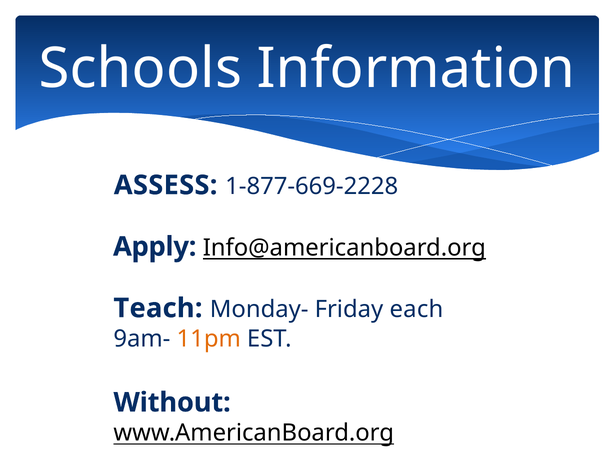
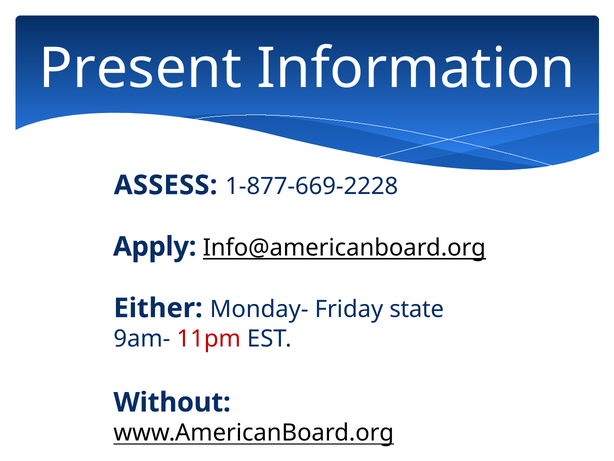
Schools: Schools -> Present (140, 69)
Teach: Teach -> Either (158, 308)
each: each -> state (417, 309)
11pm colour: orange -> red (209, 338)
